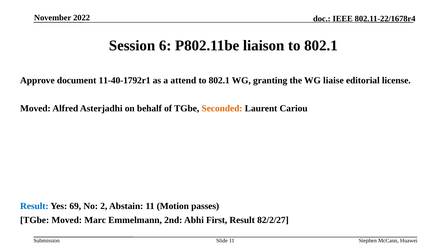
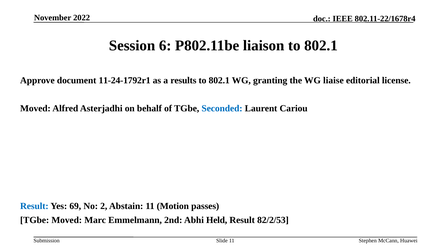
11-40-1792r1: 11-40-1792r1 -> 11-24-1792r1 (125, 81)
attend: attend -> results (183, 81)
Seconded colour: orange -> blue (222, 109)
First: First -> Held (217, 220)
82/2/27: 82/2/27 -> 82/2/53 (273, 220)
